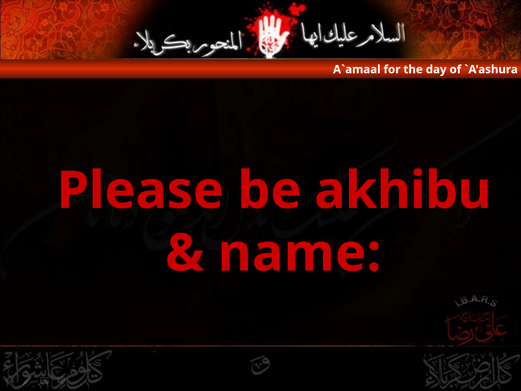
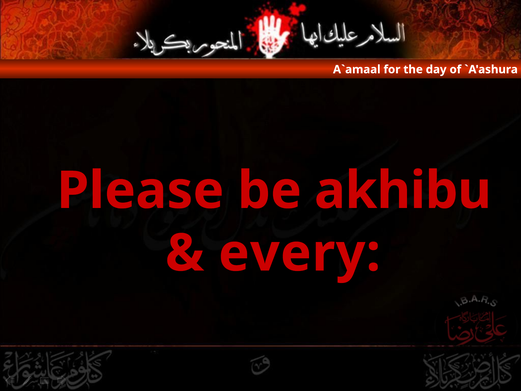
name: name -> every (300, 253)
